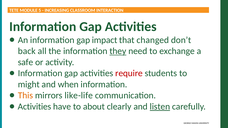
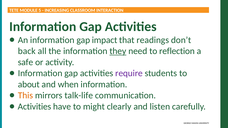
changed: changed -> readings (153, 40)
exchange: exchange -> reflection (177, 51)
require colour: red -> purple (129, 73)
might: might -> about (29, 85)
like-life: like-life -> talk-life (79, 96)
about: about -> might (94, 107)
listen underline: present -> none (160, 107)
